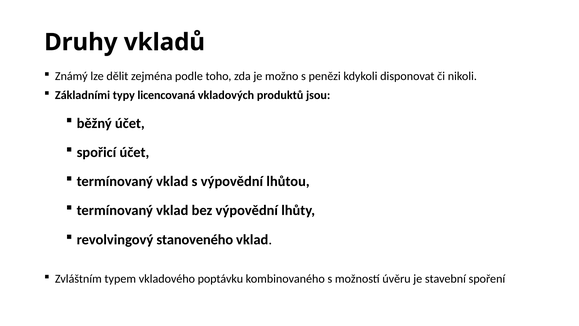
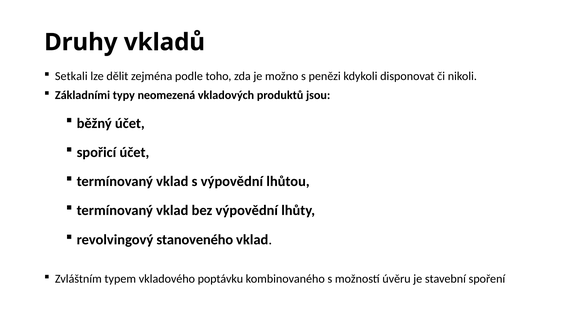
Známý: Známý -> Setkali (71, 76)
licencovaná: licencovaná -> neomezená (166, 95)
